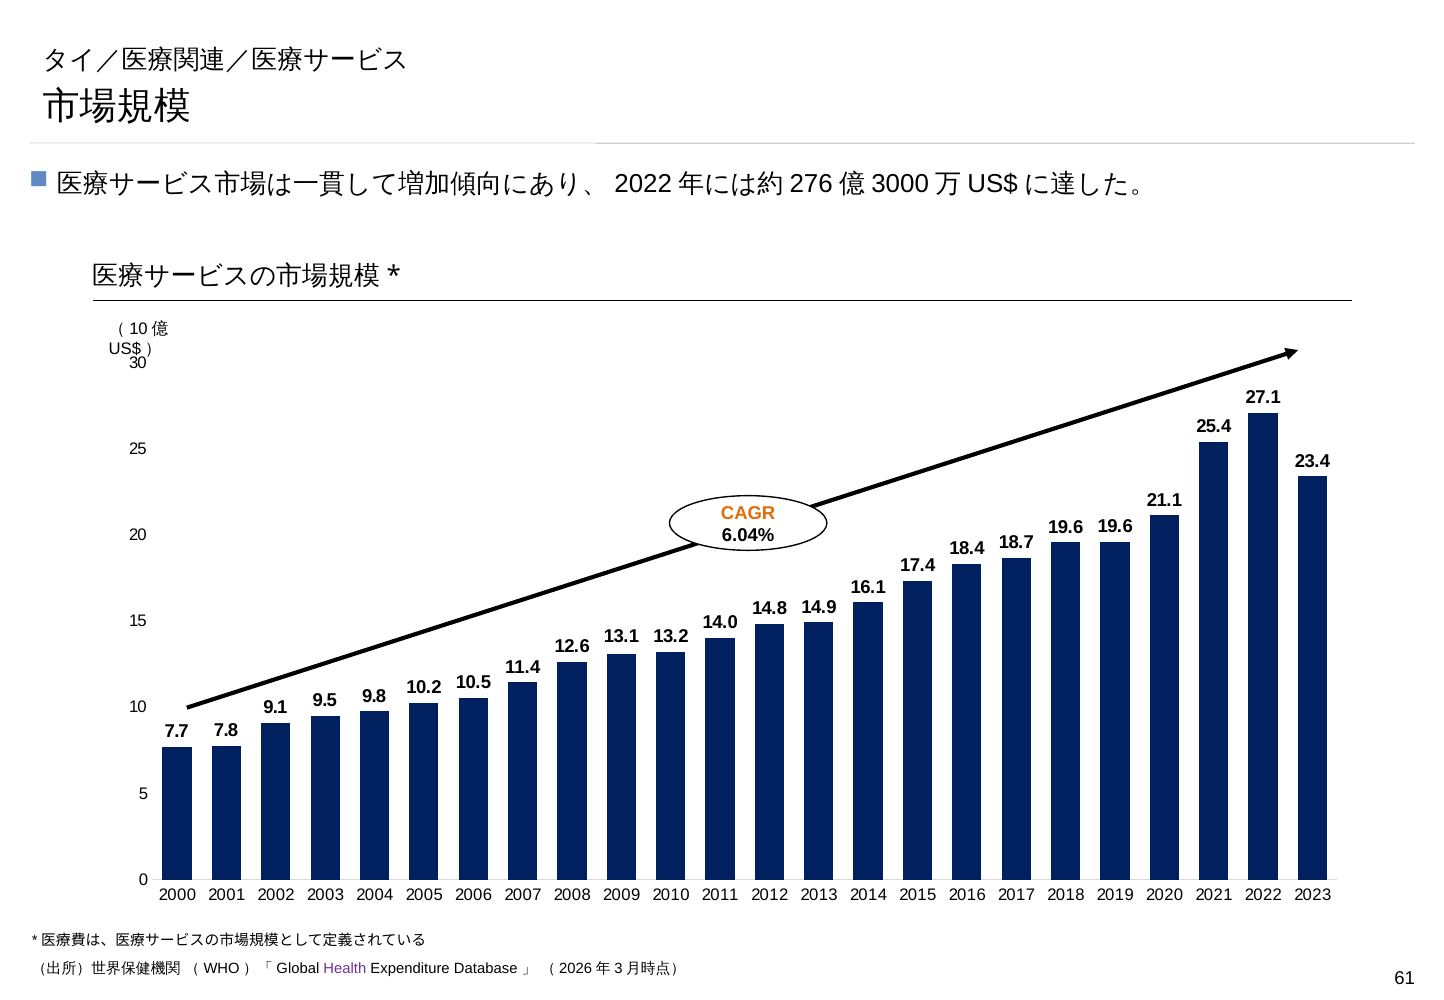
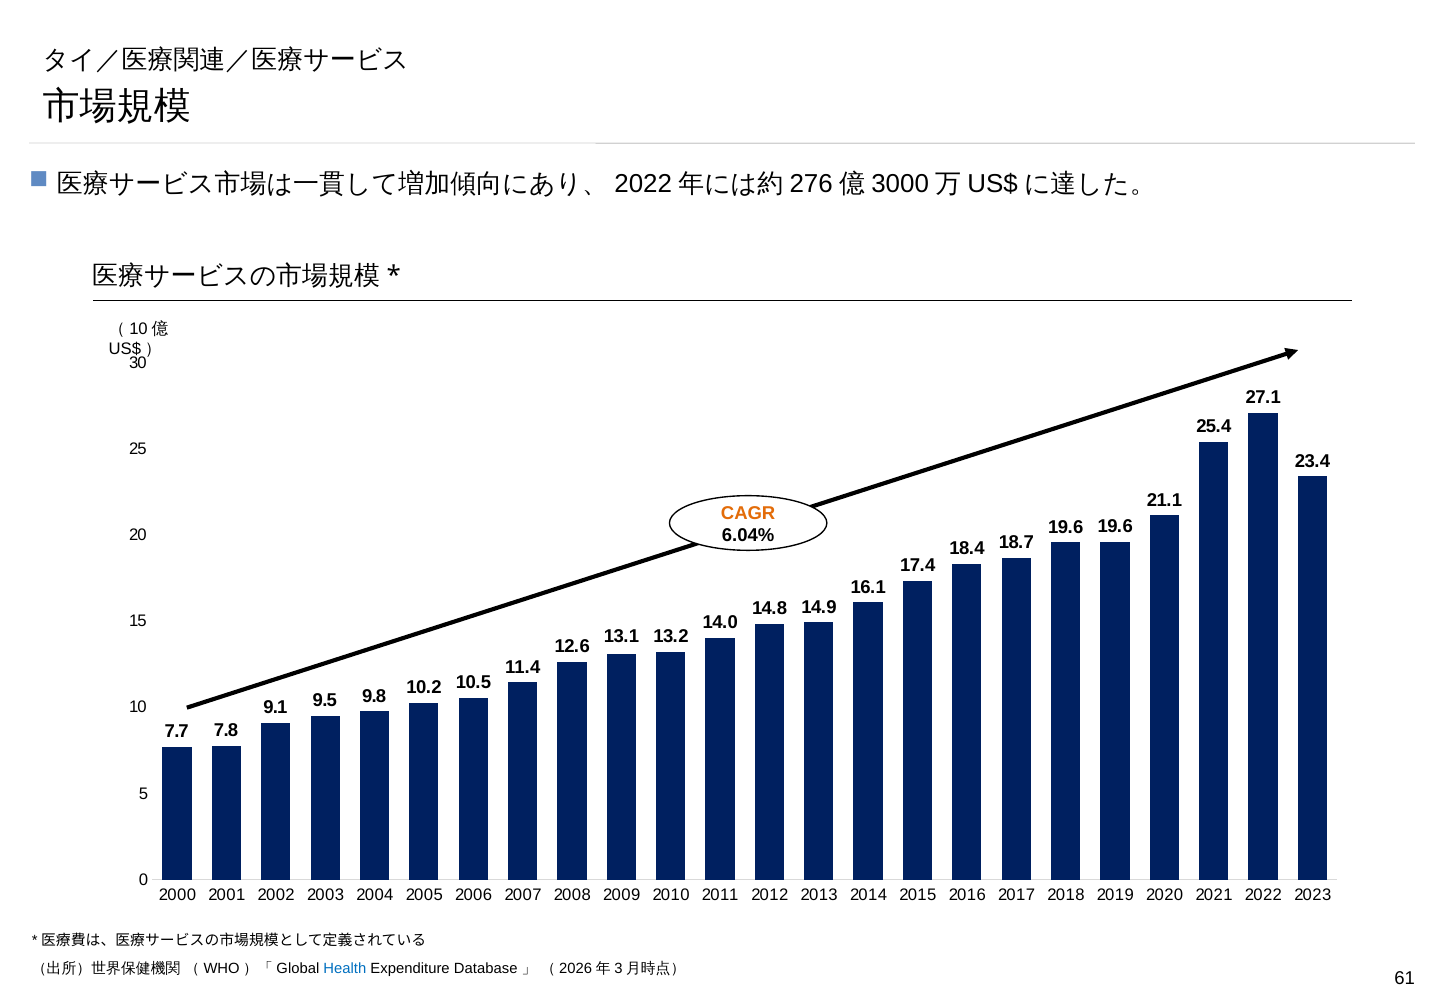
Health colour: purple -> blue (345, 968)
